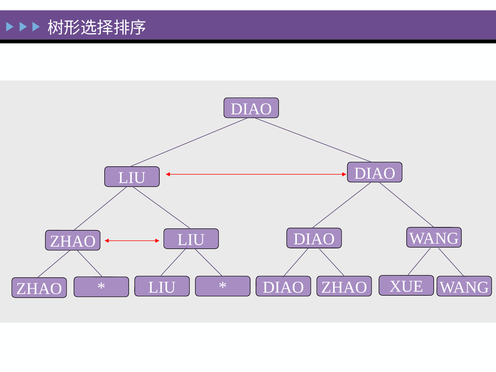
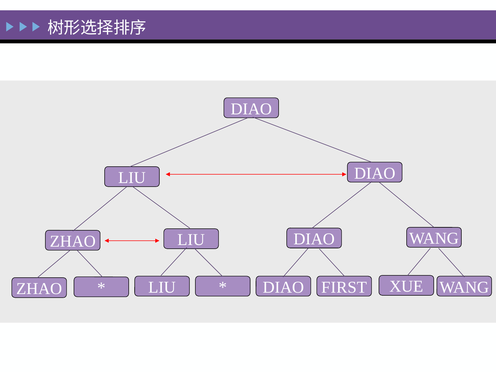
ZHAO: ZHAO -> FIRST (344, 287)
